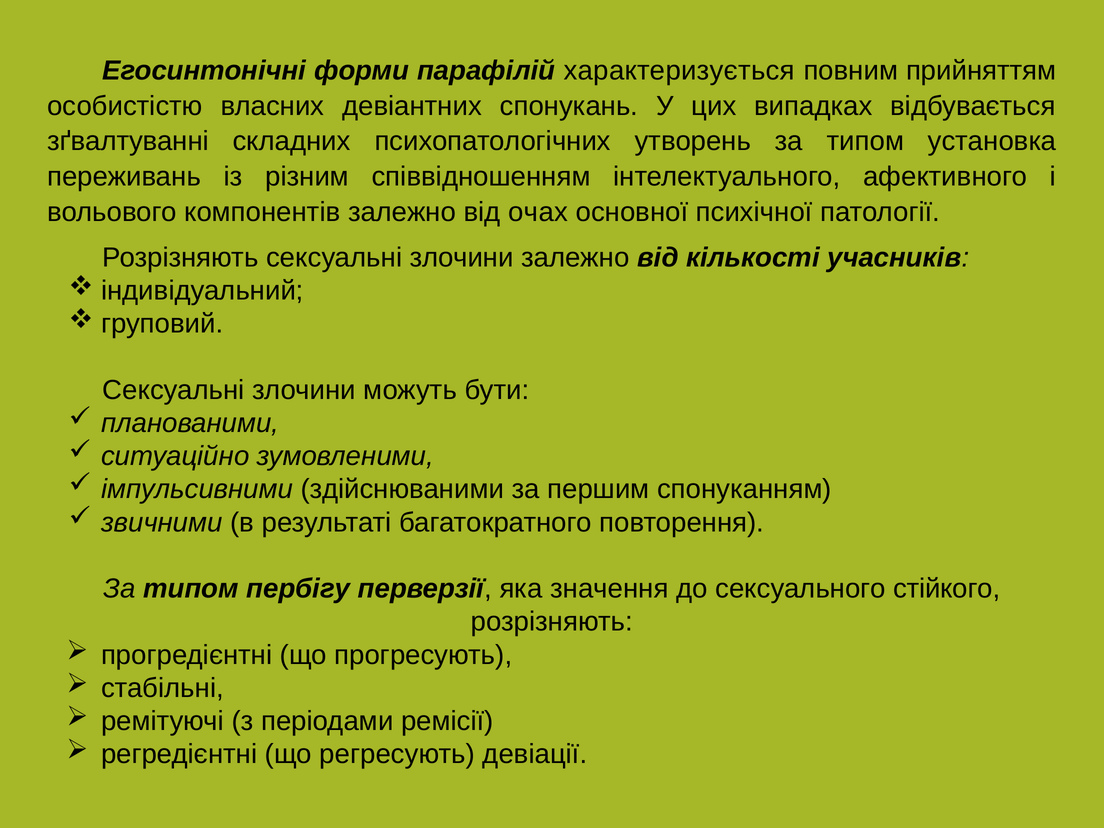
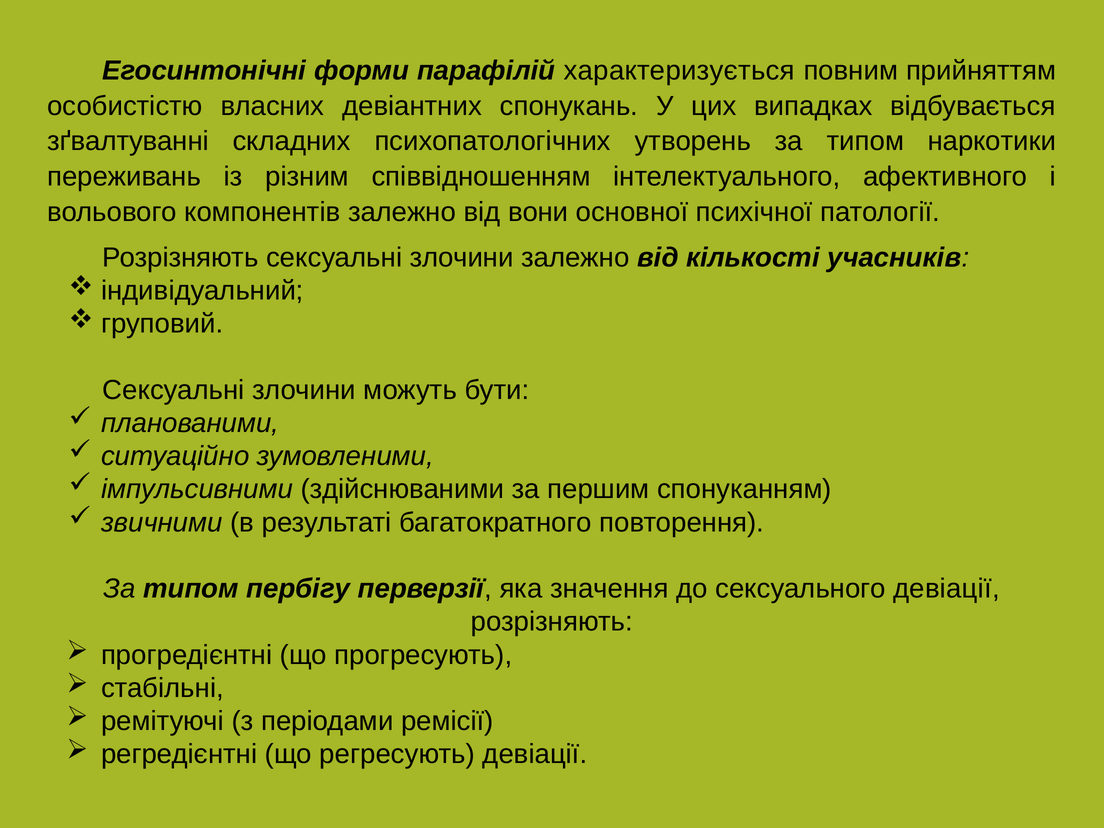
установка: установка -> наркотики (992, 141)
очах: очах -> вони (538, 212)
сексуального стійкого: стійкого -> девіації (946, 589)
